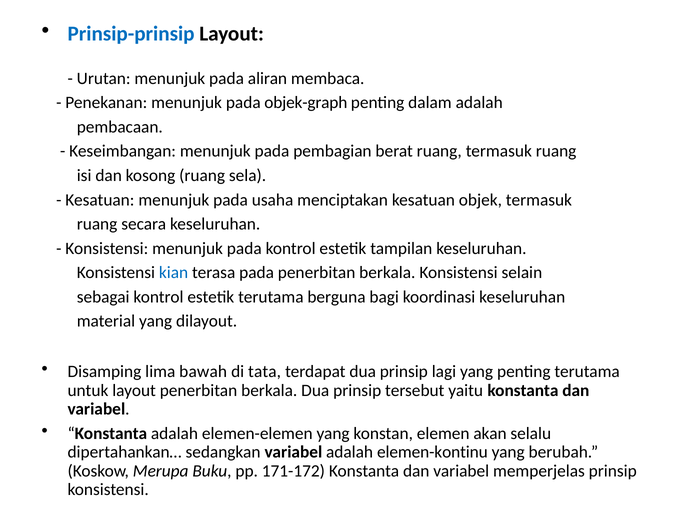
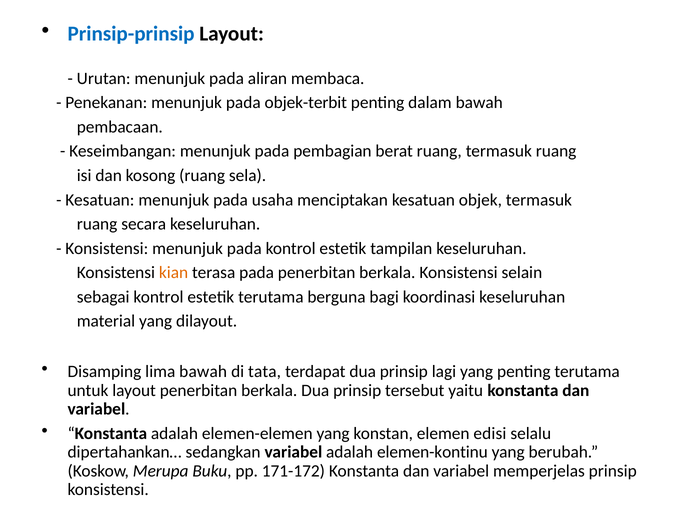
objek-graph: objek-graph -> objek-terbit (306, 103)
dalam adalah: adalah -> bawah (479, 103)
kian colour: blue -> orange (174, 272)
akan: akan -> edisi (490, 433)
